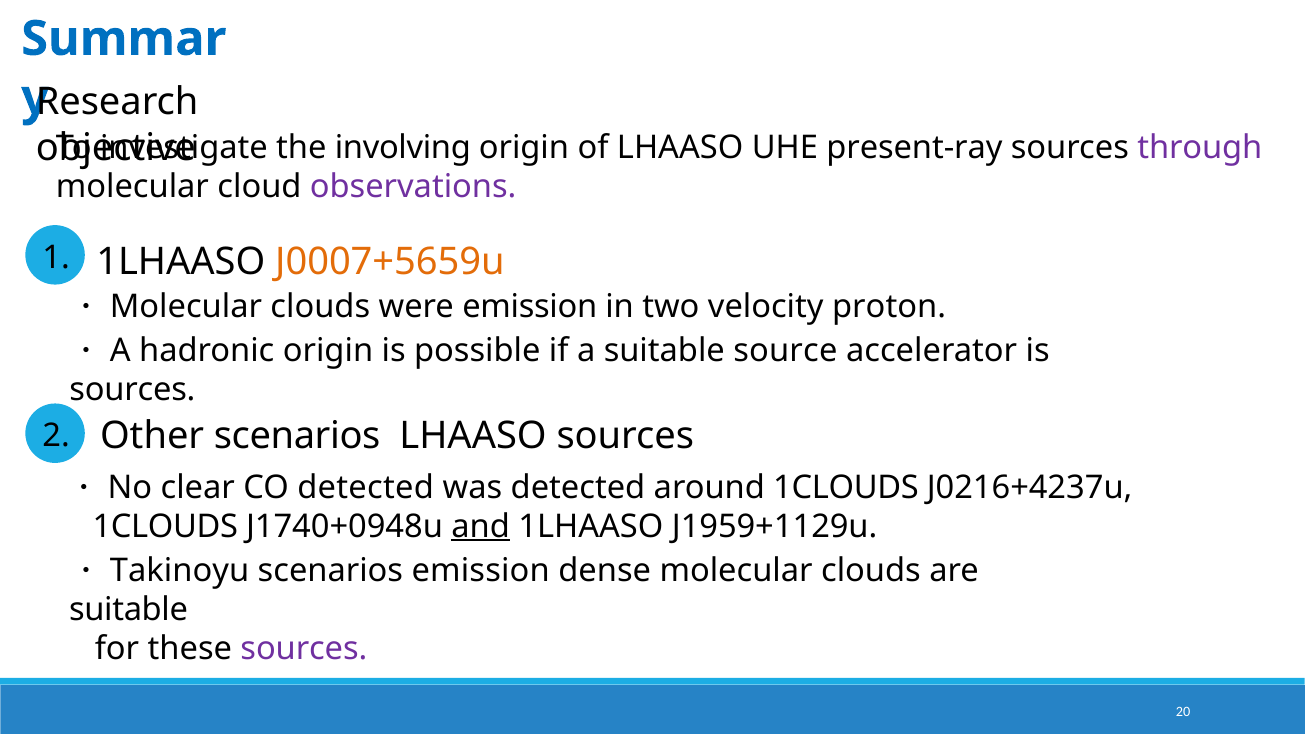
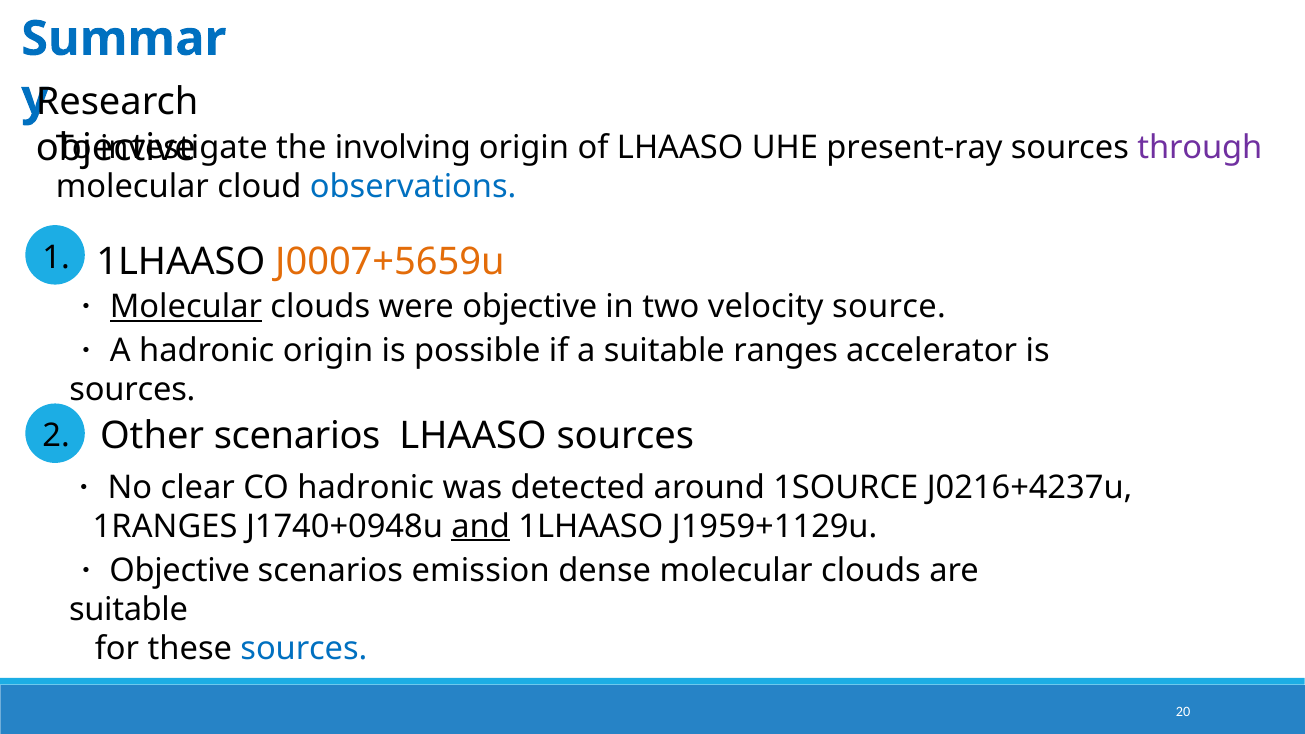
observations colour: purple -> blue (413, 187)
Molecular underline: none -> present (186, 307)
were emission: emission -> objective (530, 307)
proton: proton -> source (889, 307)
source: source -> ranges (786, 351)
CO detected: detected -> hadronic (366, 487)
around 1CLOUDS: 1CLOUDS -> 1SOURCE (846, 487)
1CLOUDS: 1CLOUDS -> 1RANGES (165, 526)
Takinoyu: Takinoyu -> Objective (180, 570)
sources colour: purple -> blue (304, 649)
